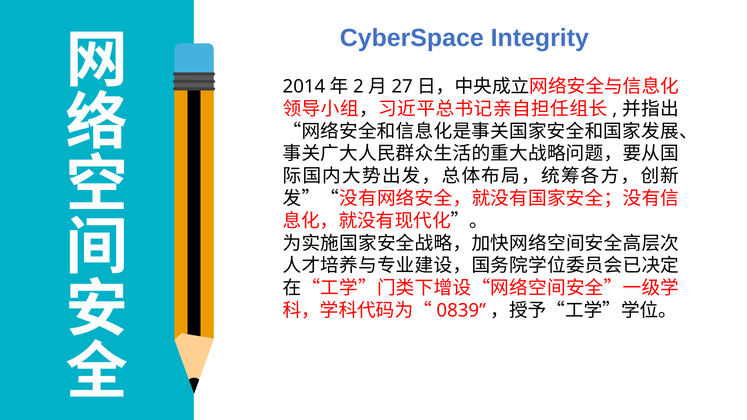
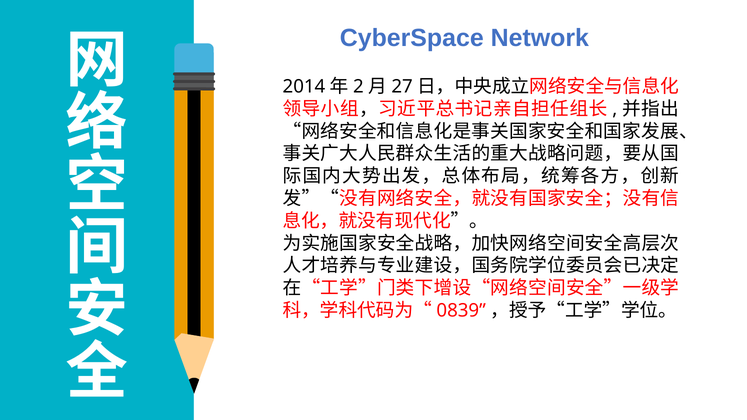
Integrity: Integrity -> Network (540, 38)
